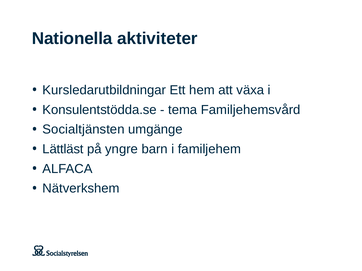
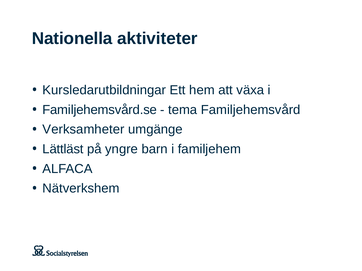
Konsulentstödda.se: Konsulentstödda.se -> Familjehemsvård.se (100, 110)
Socialtjänsten: Socialtjänsten -> Verksamheter (84, 130)
